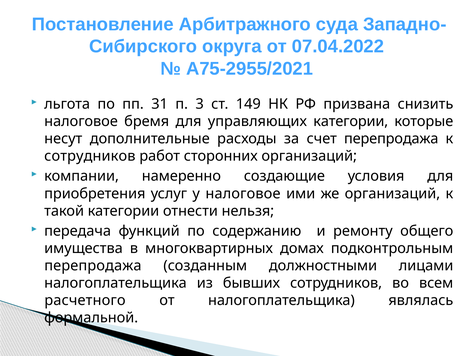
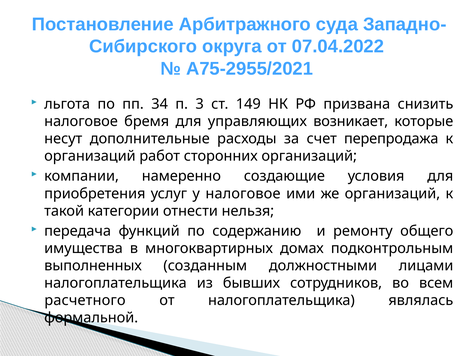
31: 31 -> 34 (160, 104)
управляющих категории: категории -> возникает (351, 122)
сотрудников: сотрудников -> организаций (90, 156)
перепродажа: перепродажа -> выполненных (93, 266)
